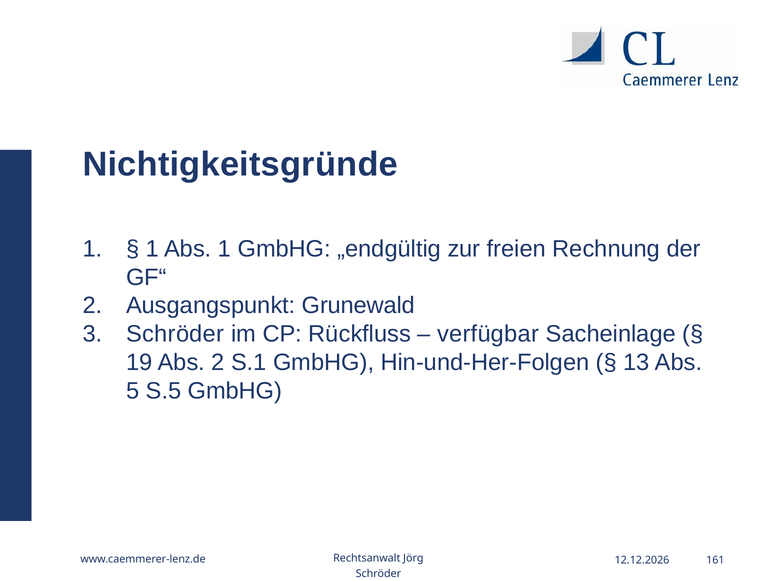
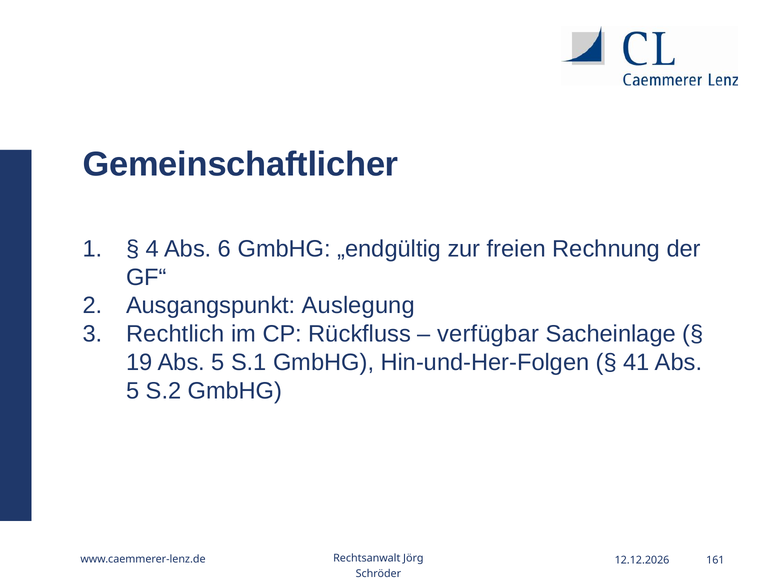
Nichtigkeitsgründe: Nichtigkeitsgründe -> Gemeinschaftlicher (240, 165)
1: 1 -> 4 (152, 249)
Abs 1: 1 -> 6 (225, 249)
Grunewald: Grunewald -> Auslegung (358, 306)
Schröder: Schröder -> Rechtlich (175, 334)
19 Abs 2: 2 -> 5 (218, 363)
13: 13 -> 41 (636, 363)
S.5: S.5 -> S.2 (164, 391)
